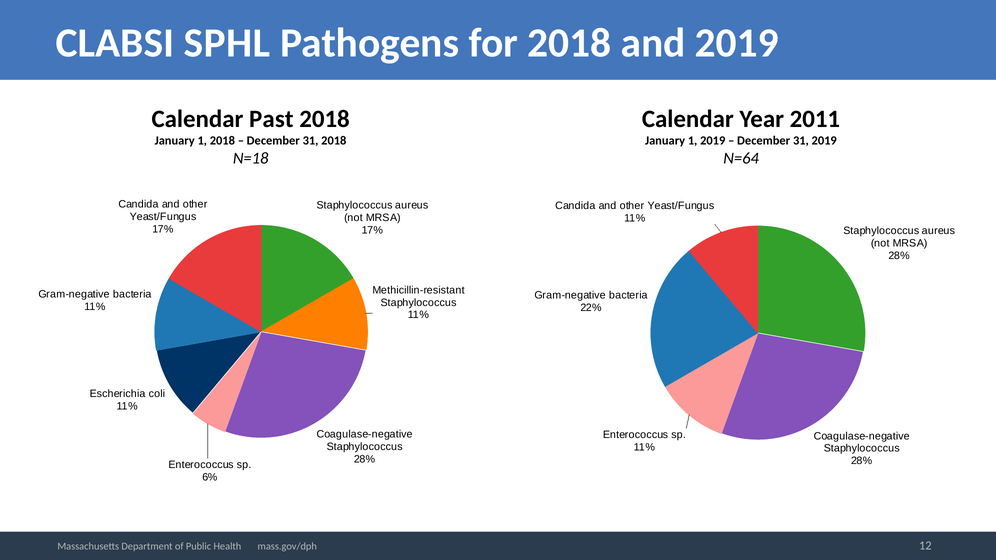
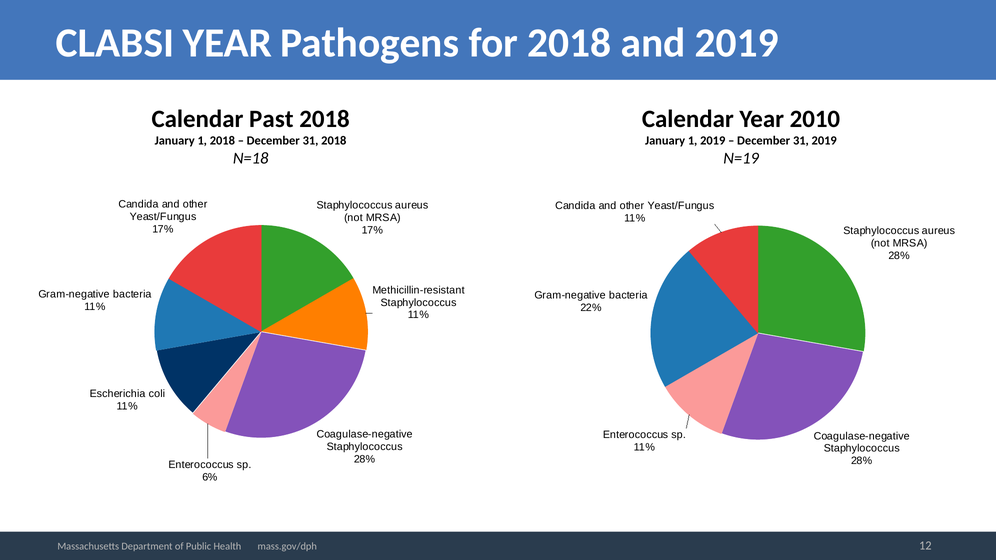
CLABSI SPHL: SPHL -> YEAR (227, 43)
2011: 2011 -> 2010 (815, 119)
N=64: N=64 -> N=19 (741, 158)
